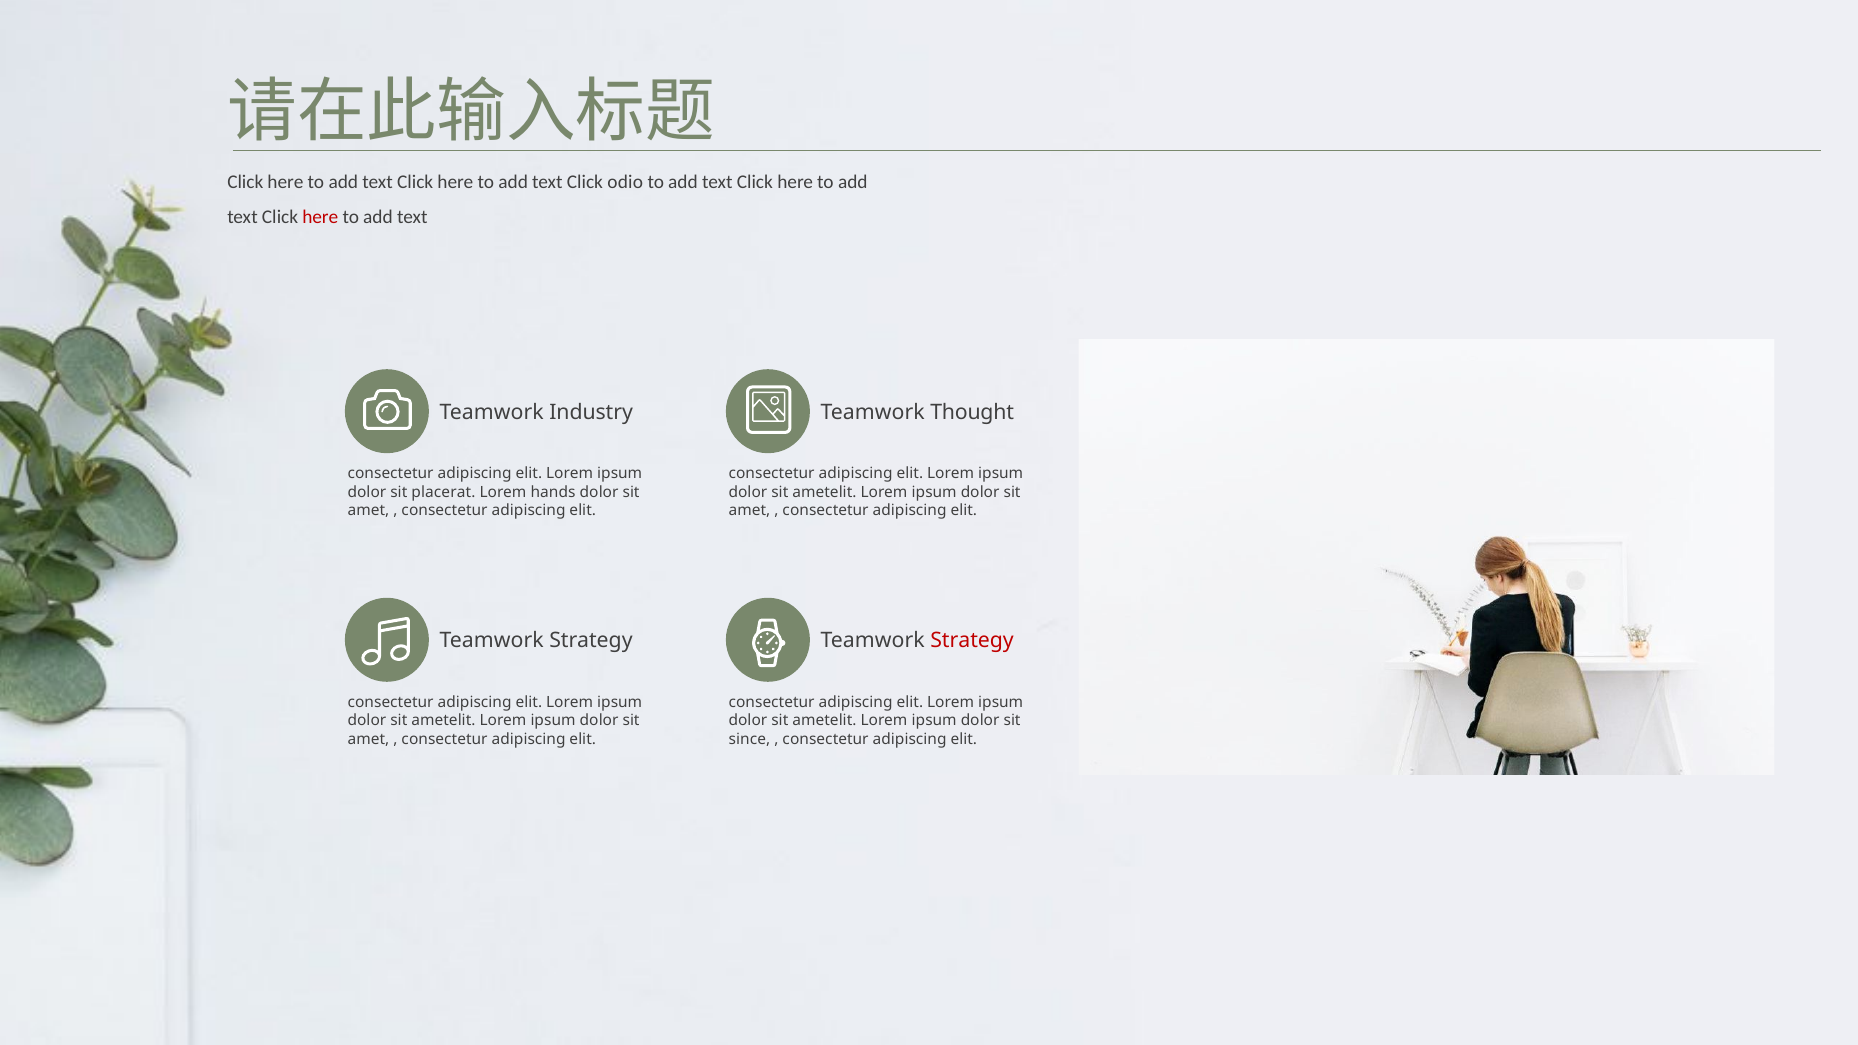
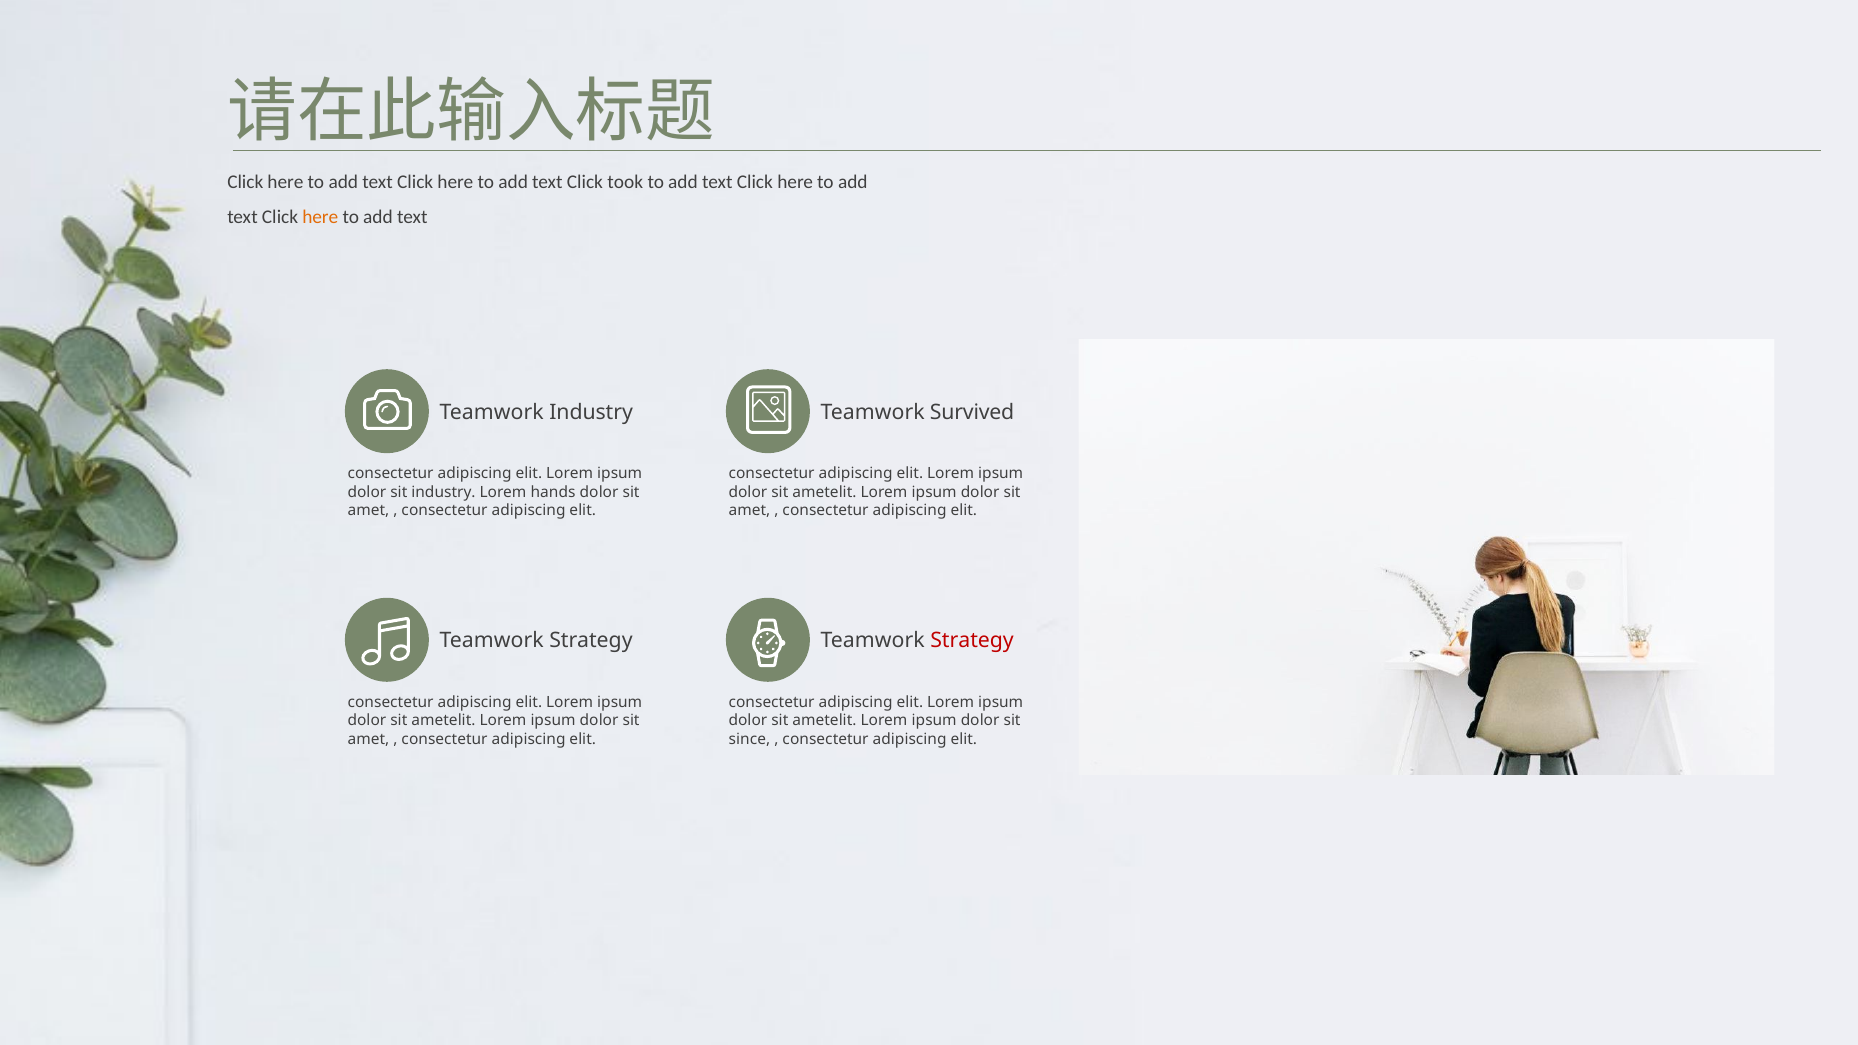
odio: odio -> took (625, 182)
here colour: red -> orange (320, 217)
Thought: Thought -> Survived (972, 412)
sit placerat: placerat -> industry (444, 492)
